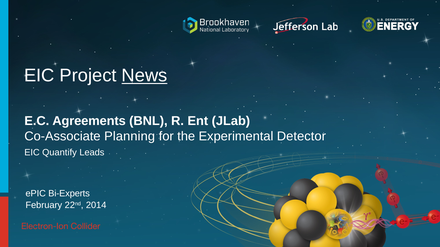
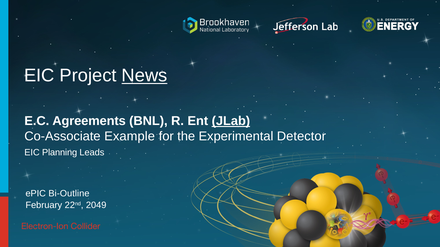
JLab underline: none -> present (231, 121)
Planning: Planning -> Example (130, 137)
Quantify: Quantify -> Planning (60, 153)
Bi-Experts: Bi-Experts -> Bi-Outline (69, 194)
2014: 2014 -> 2049 (96, 206)
